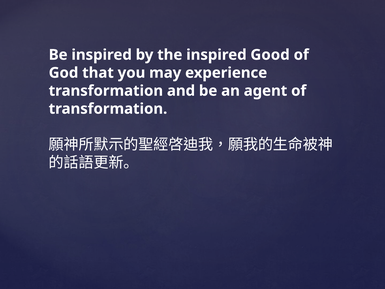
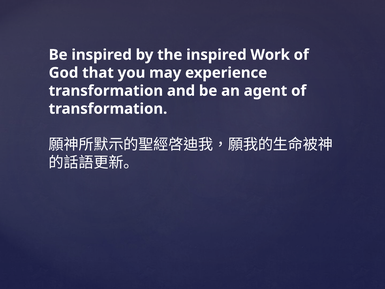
Good: Good -> Work (270, 55)
